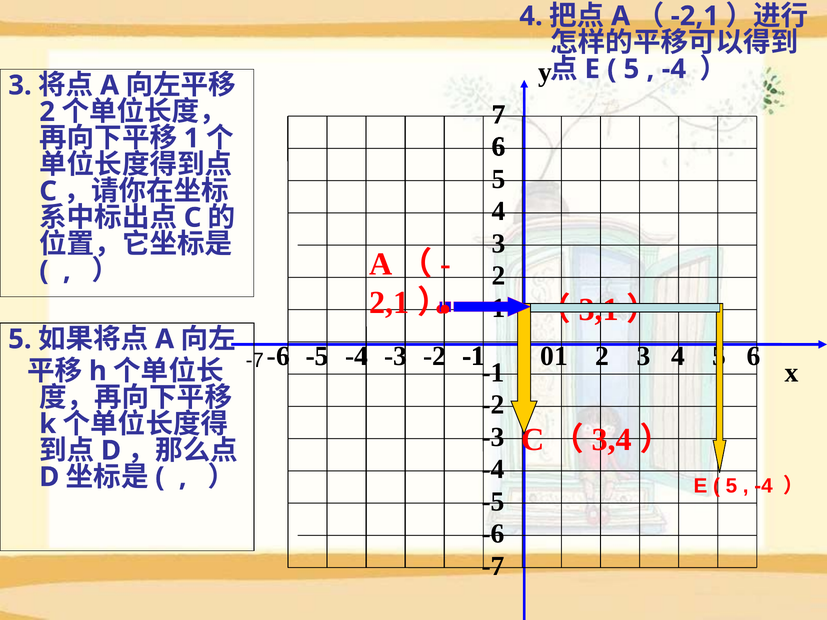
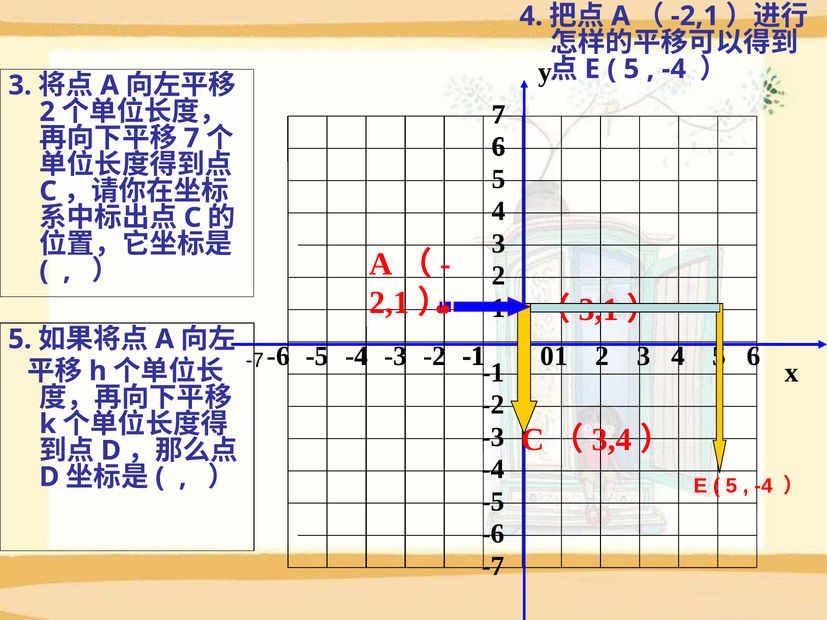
1: 1 -> 7 (192, 138)
